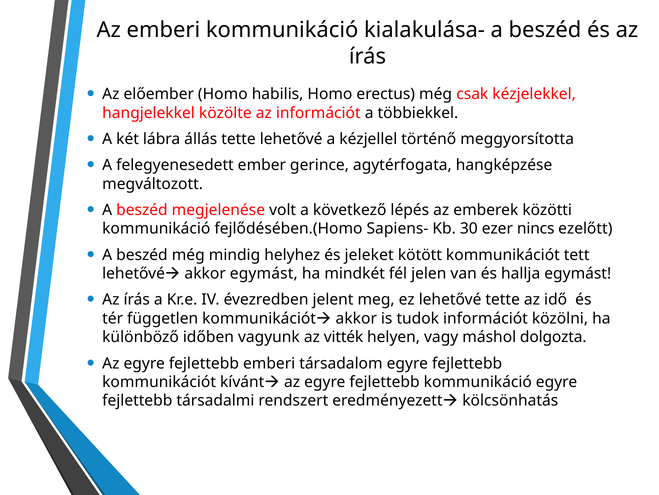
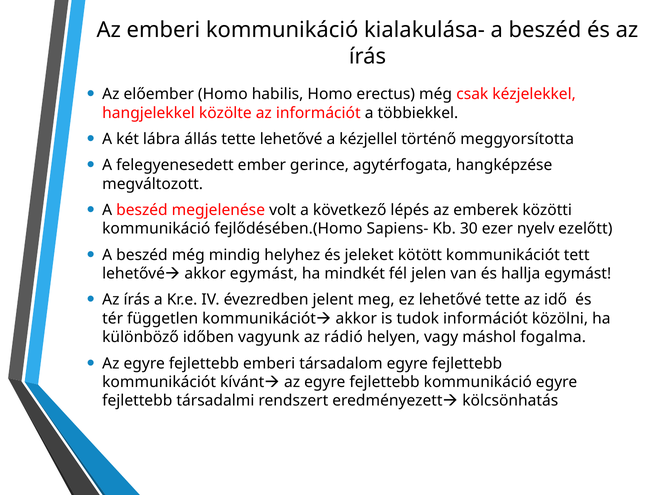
nincs: nincs -> nyelv (536, 228)
vitték: vitték -> rádió (343, 337)
dolgozta: dolgozta -> fogalma (553, 337)
